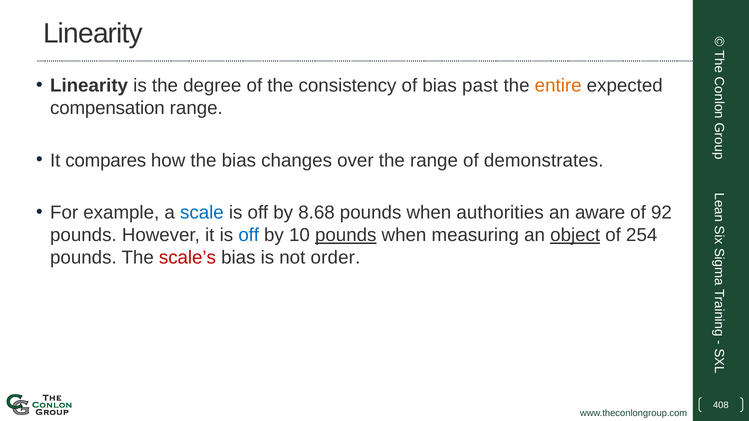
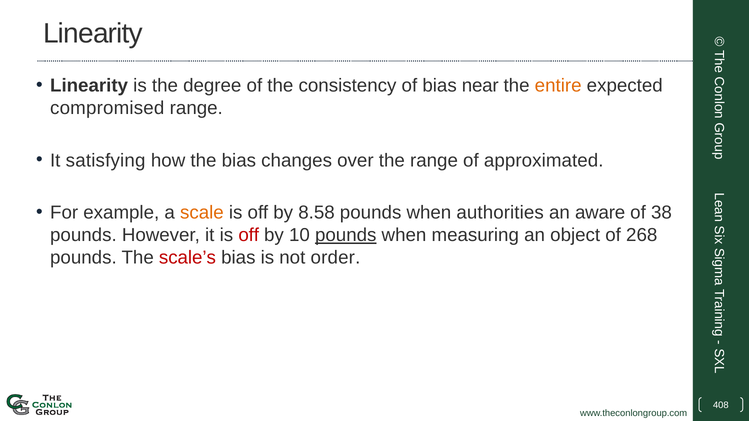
past: past -> near (480, 86)
compensation: compensation -> compromised (107, 108)
compares: compares -> satisfying (106, 160)
demonstrates: demonstrates -> approximated (544, 160)
scale colour: blue -> orange (202, 213)
8.68: 8.68 -> 8.58 (317, 213)
92: 92 -> 38 (661, 213)
off colour: blue -> red (249, 235)
object underline: present -> none (575, 235)
254: 254 -> 268 (642, 235)
